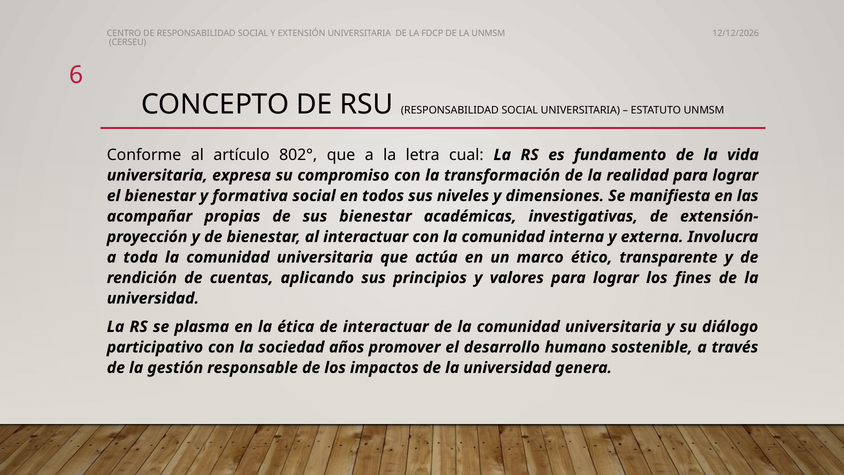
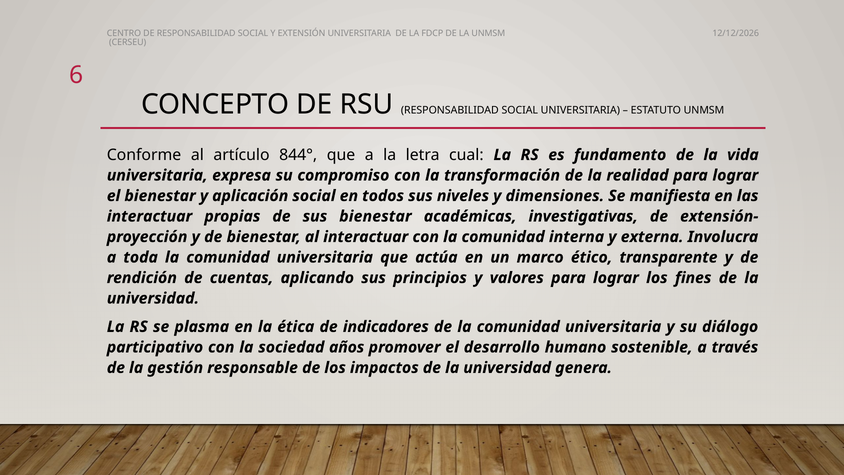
802°: 802° -> 844° (298, 155)
formativa: formativa -> aplicación (250, 196)
acompañar: acompañar -> interactuar (150, 216)
de interactuar: interactuar -> indicadores (386, 327)
